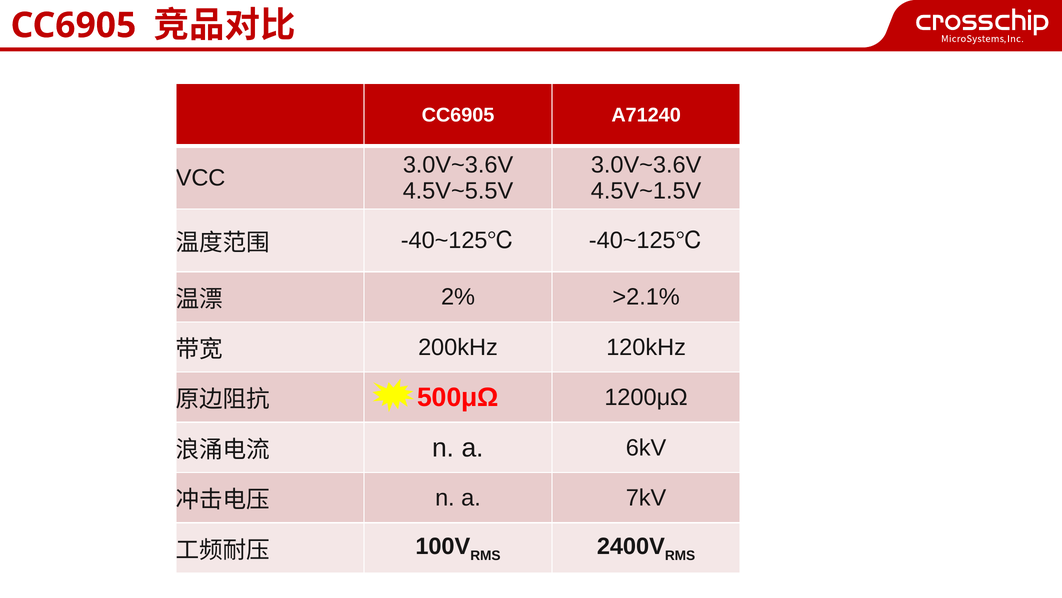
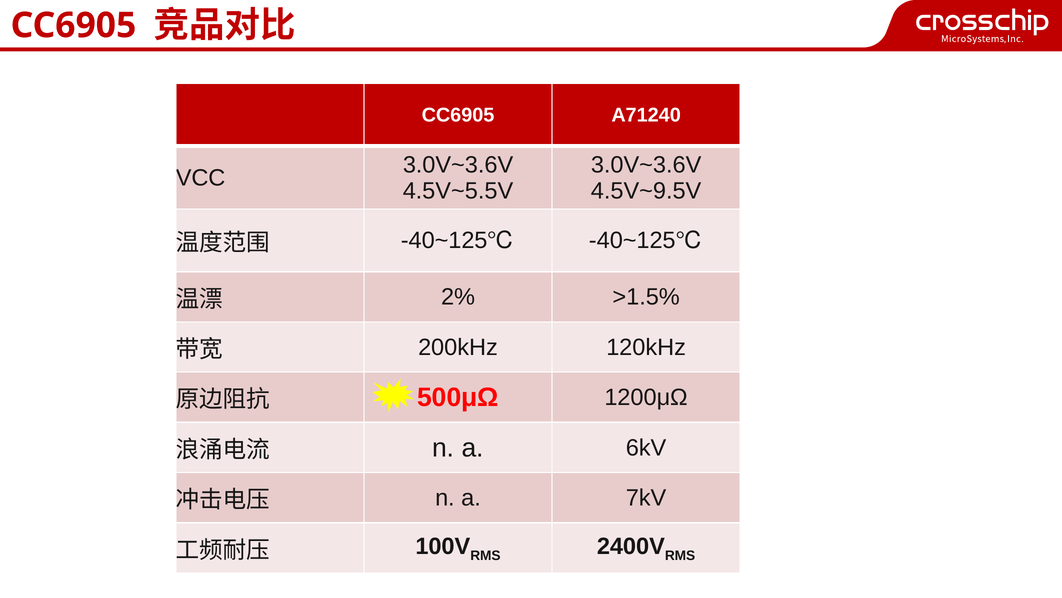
4.5V~1.5V: 4.5V~1.5V -> 4.5V~9.5V (646, 191)
>2.1%: >2.1% -> >1.5% (646, 297)
